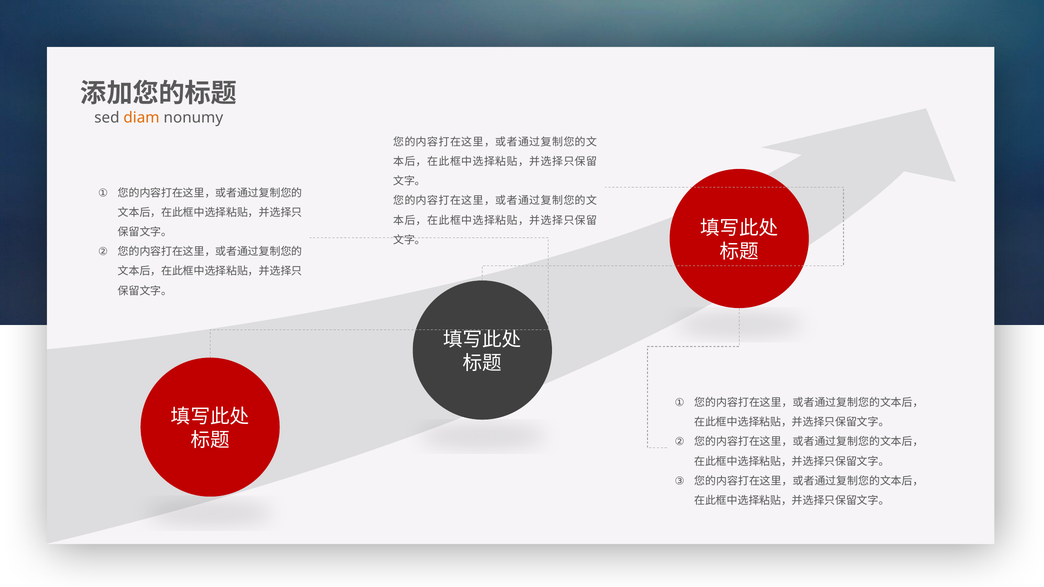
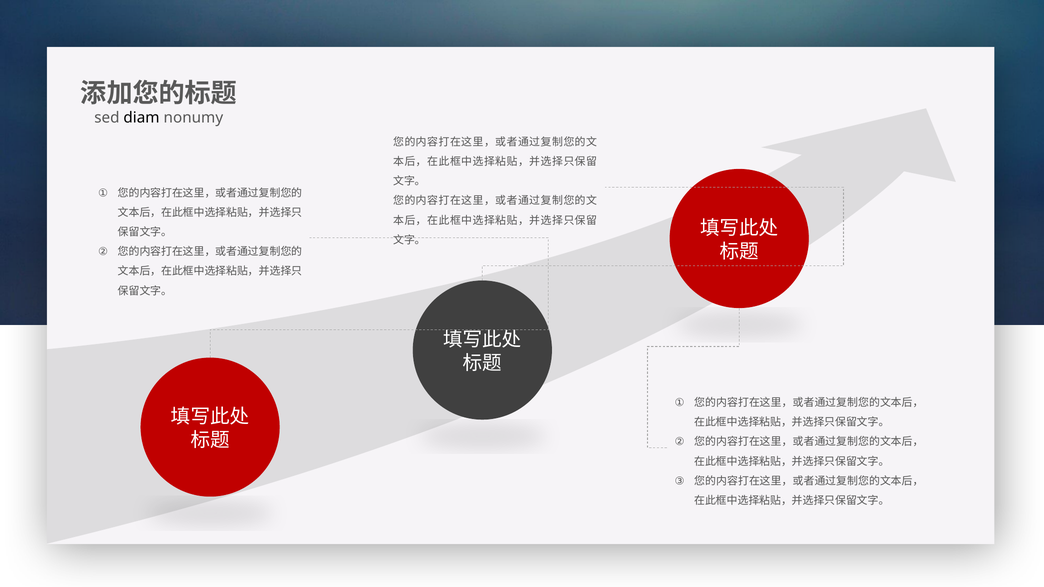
diam colour: orange -> black (142, 118)
